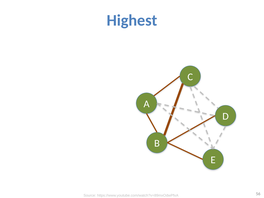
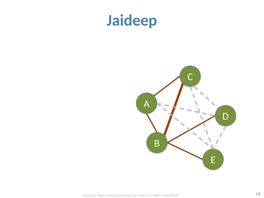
Highest: Highest -> Jaideep (132, 20)
